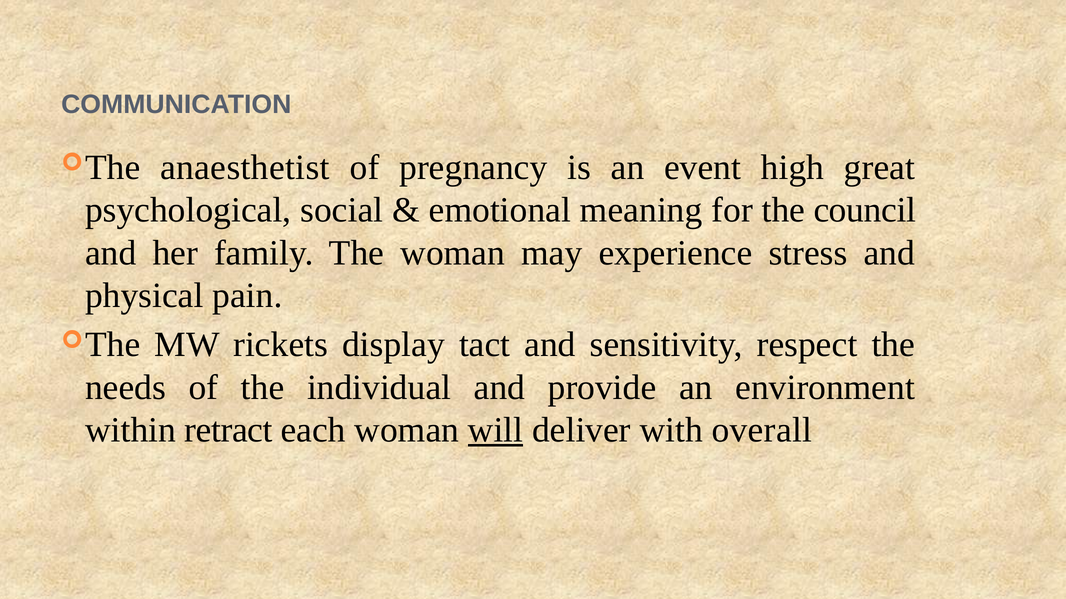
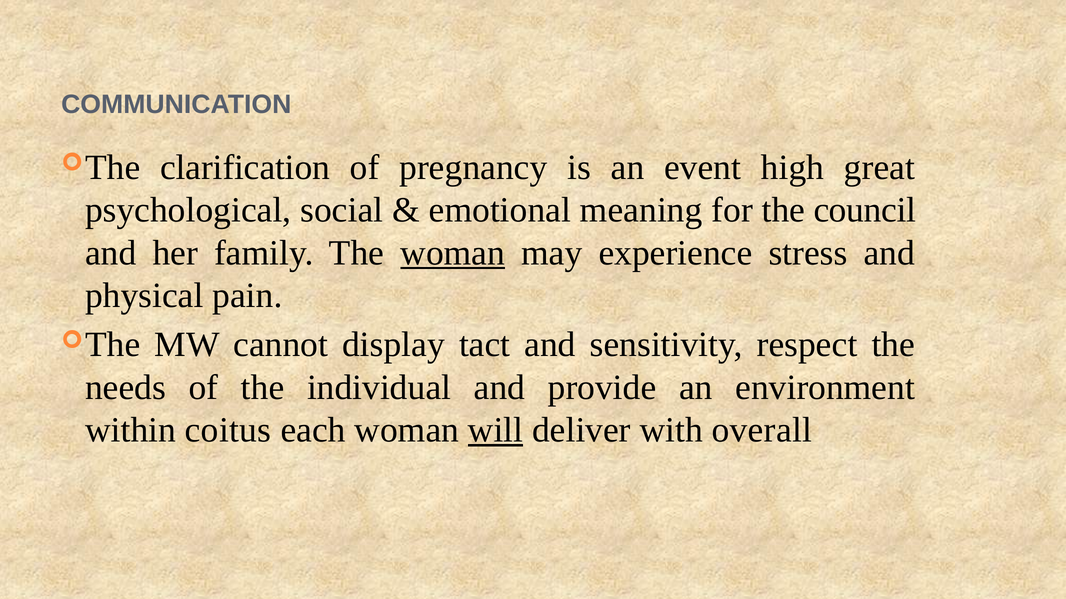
anaesthetist: anaesthetist -> clarification (245, 168)
woman underline: none -> present (453, 253)
rickets: rickets -> cannot (281, 345)
retract: retract -> coitus (228, 430)
